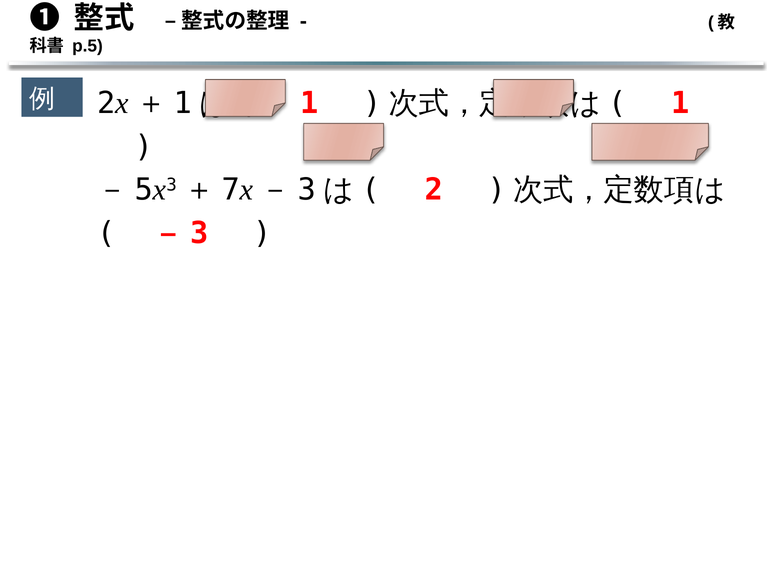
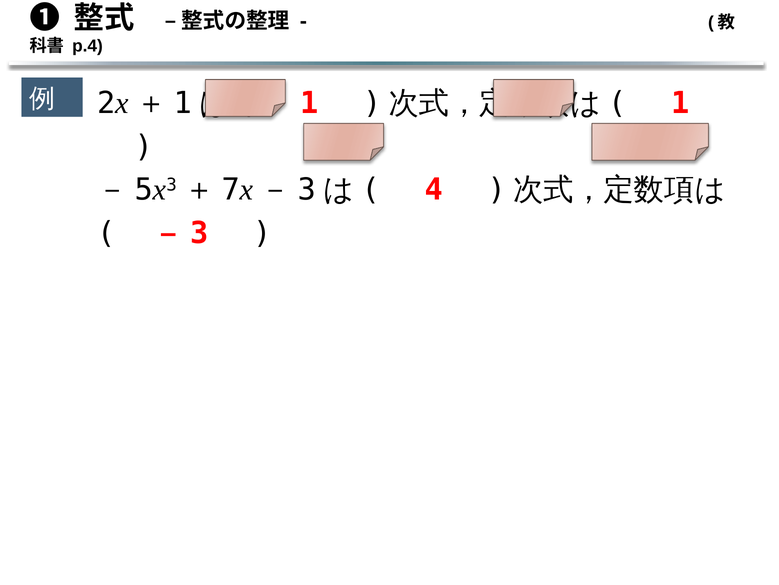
p.5: p.5 -> p.4 (87, 46)
2: 2 -> 4 (434, 190)
